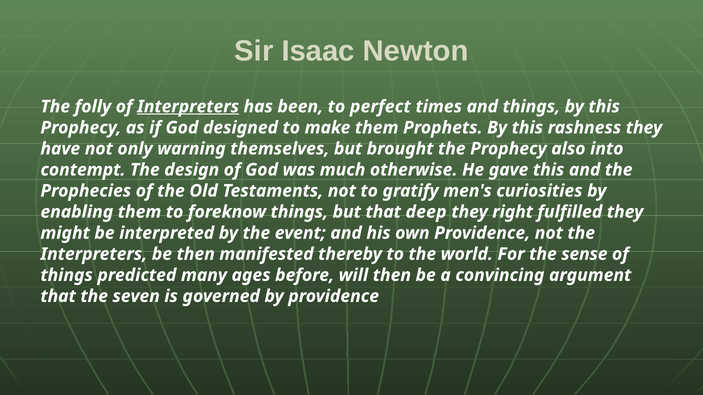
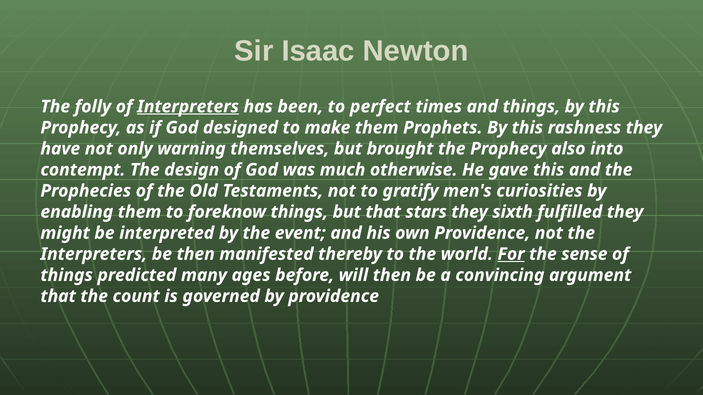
deep: deep -> stars (426, 212)
right: right -> sixth (513, 212)
For underline: none -> present (511, 254)
seven: seven -> count (136, 296)
